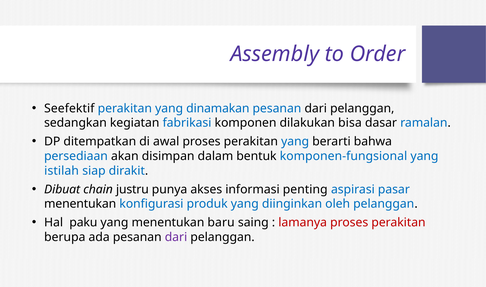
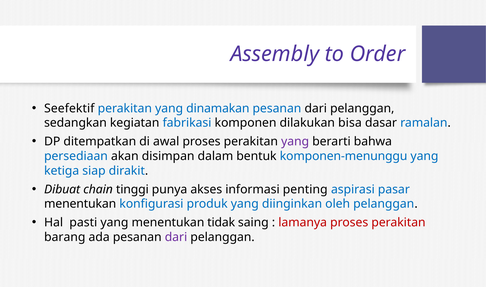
yang colour: blue -> purple (295, 142)
komponen-fungsional: komponen-fungsional -> komponen-menunggu (344, 156)
istilah: istilah -> ketiga (62, 171)
justru: justru -> tinggi (132, 189)
paku: paku -> pasti (83, 223)
baru: baru -> tidak (221, 223)
berupa: berupa -> barang (65, 237)
